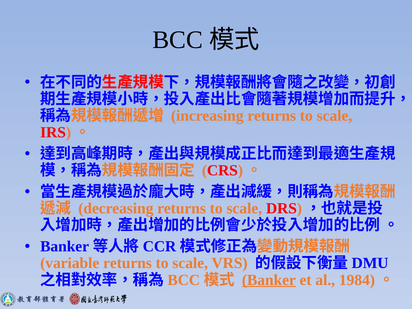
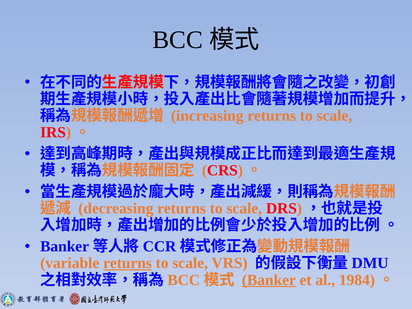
returns underline: none -> present (128, 263)
